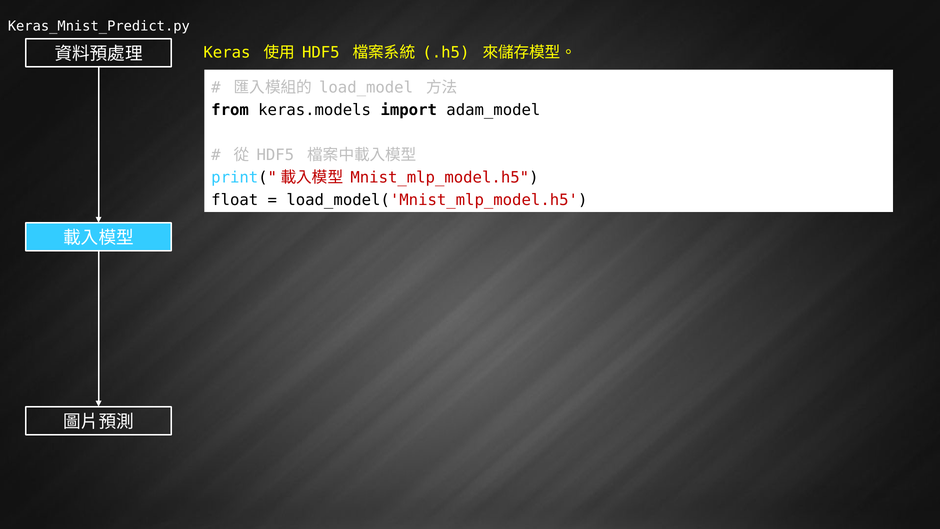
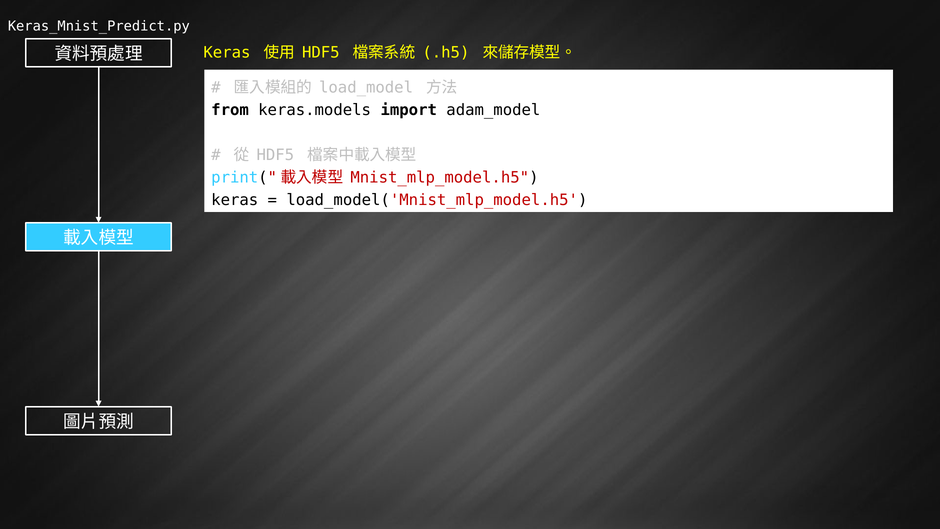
float: float -> keras (235, 200)
